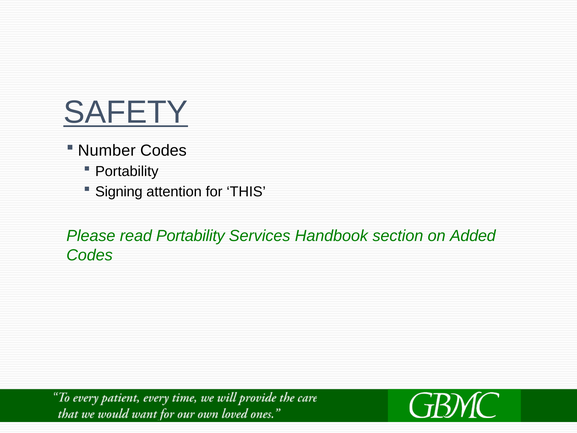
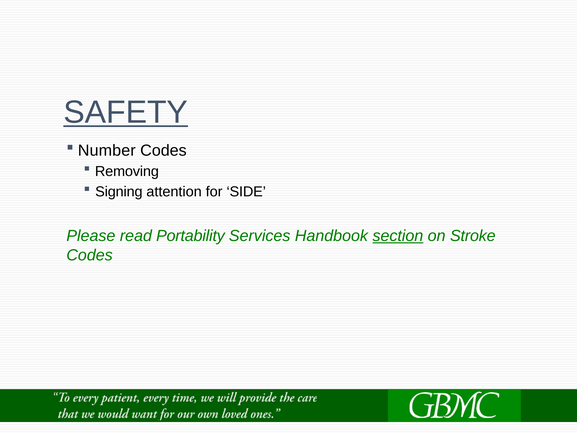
Portability: Portability -> Removing (127, 171)
THIS: THIS -> SIDE (246, 192)
section underline: none -> present (398, 236)
Added: Added -> Stroke (473, 236)
